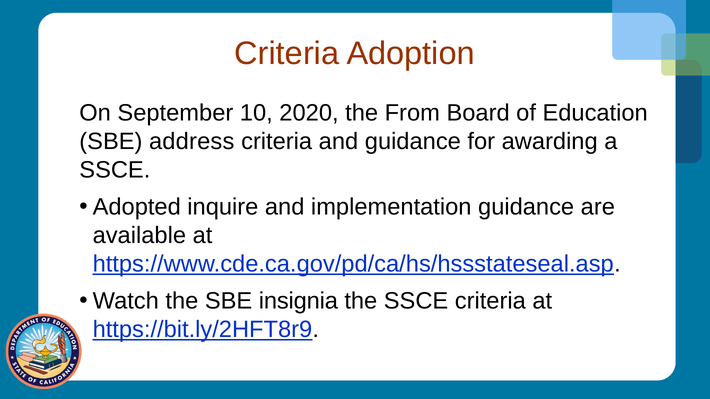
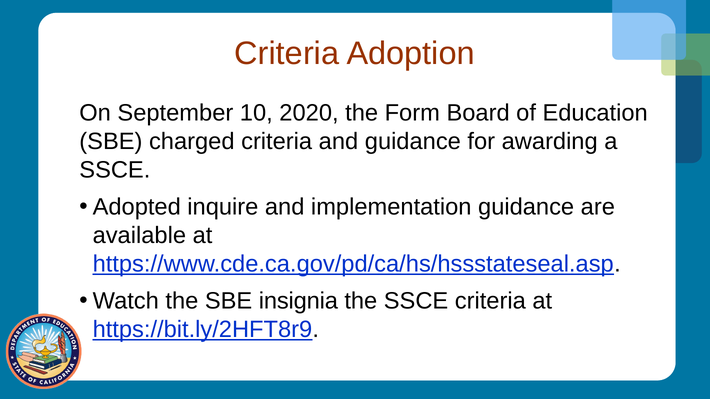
From: From -> Form (412, 113)
address: address -> charged (192, 142)
